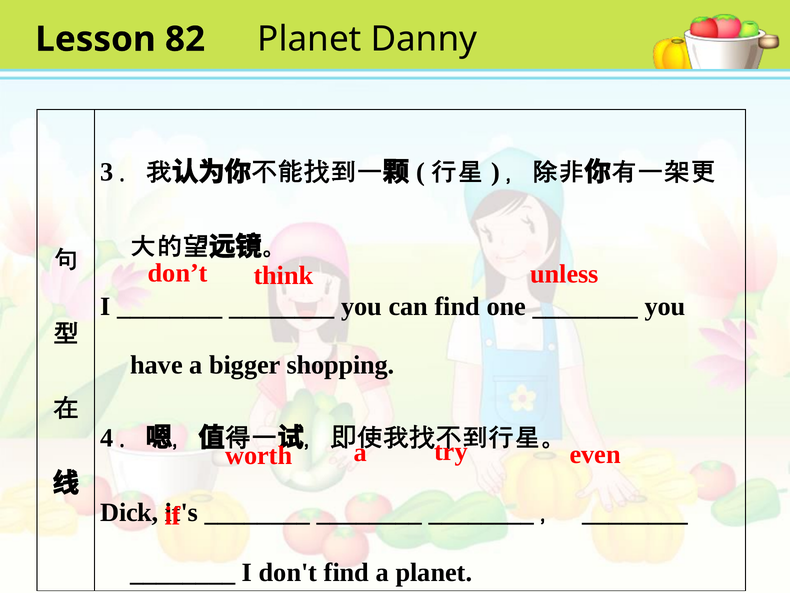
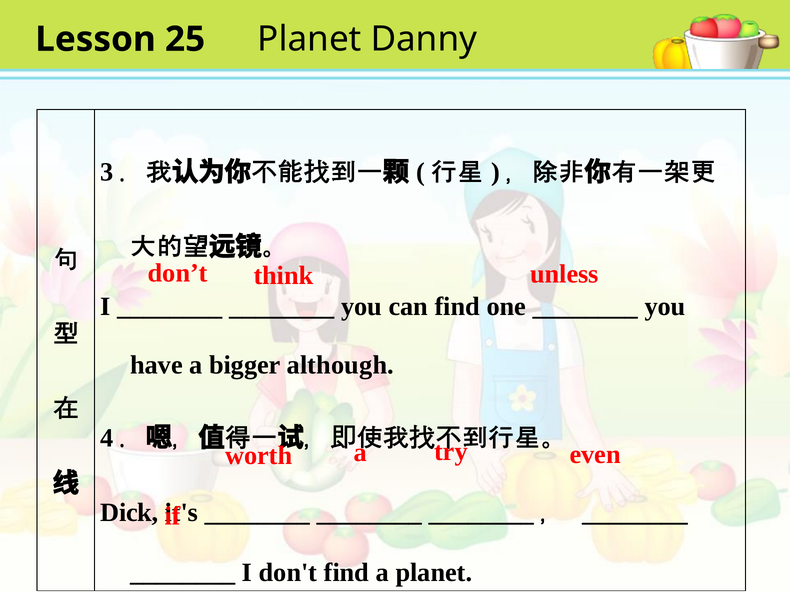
82: 82 -> 25 (185, 39)
shopping: shopping -> although (340, 365)
